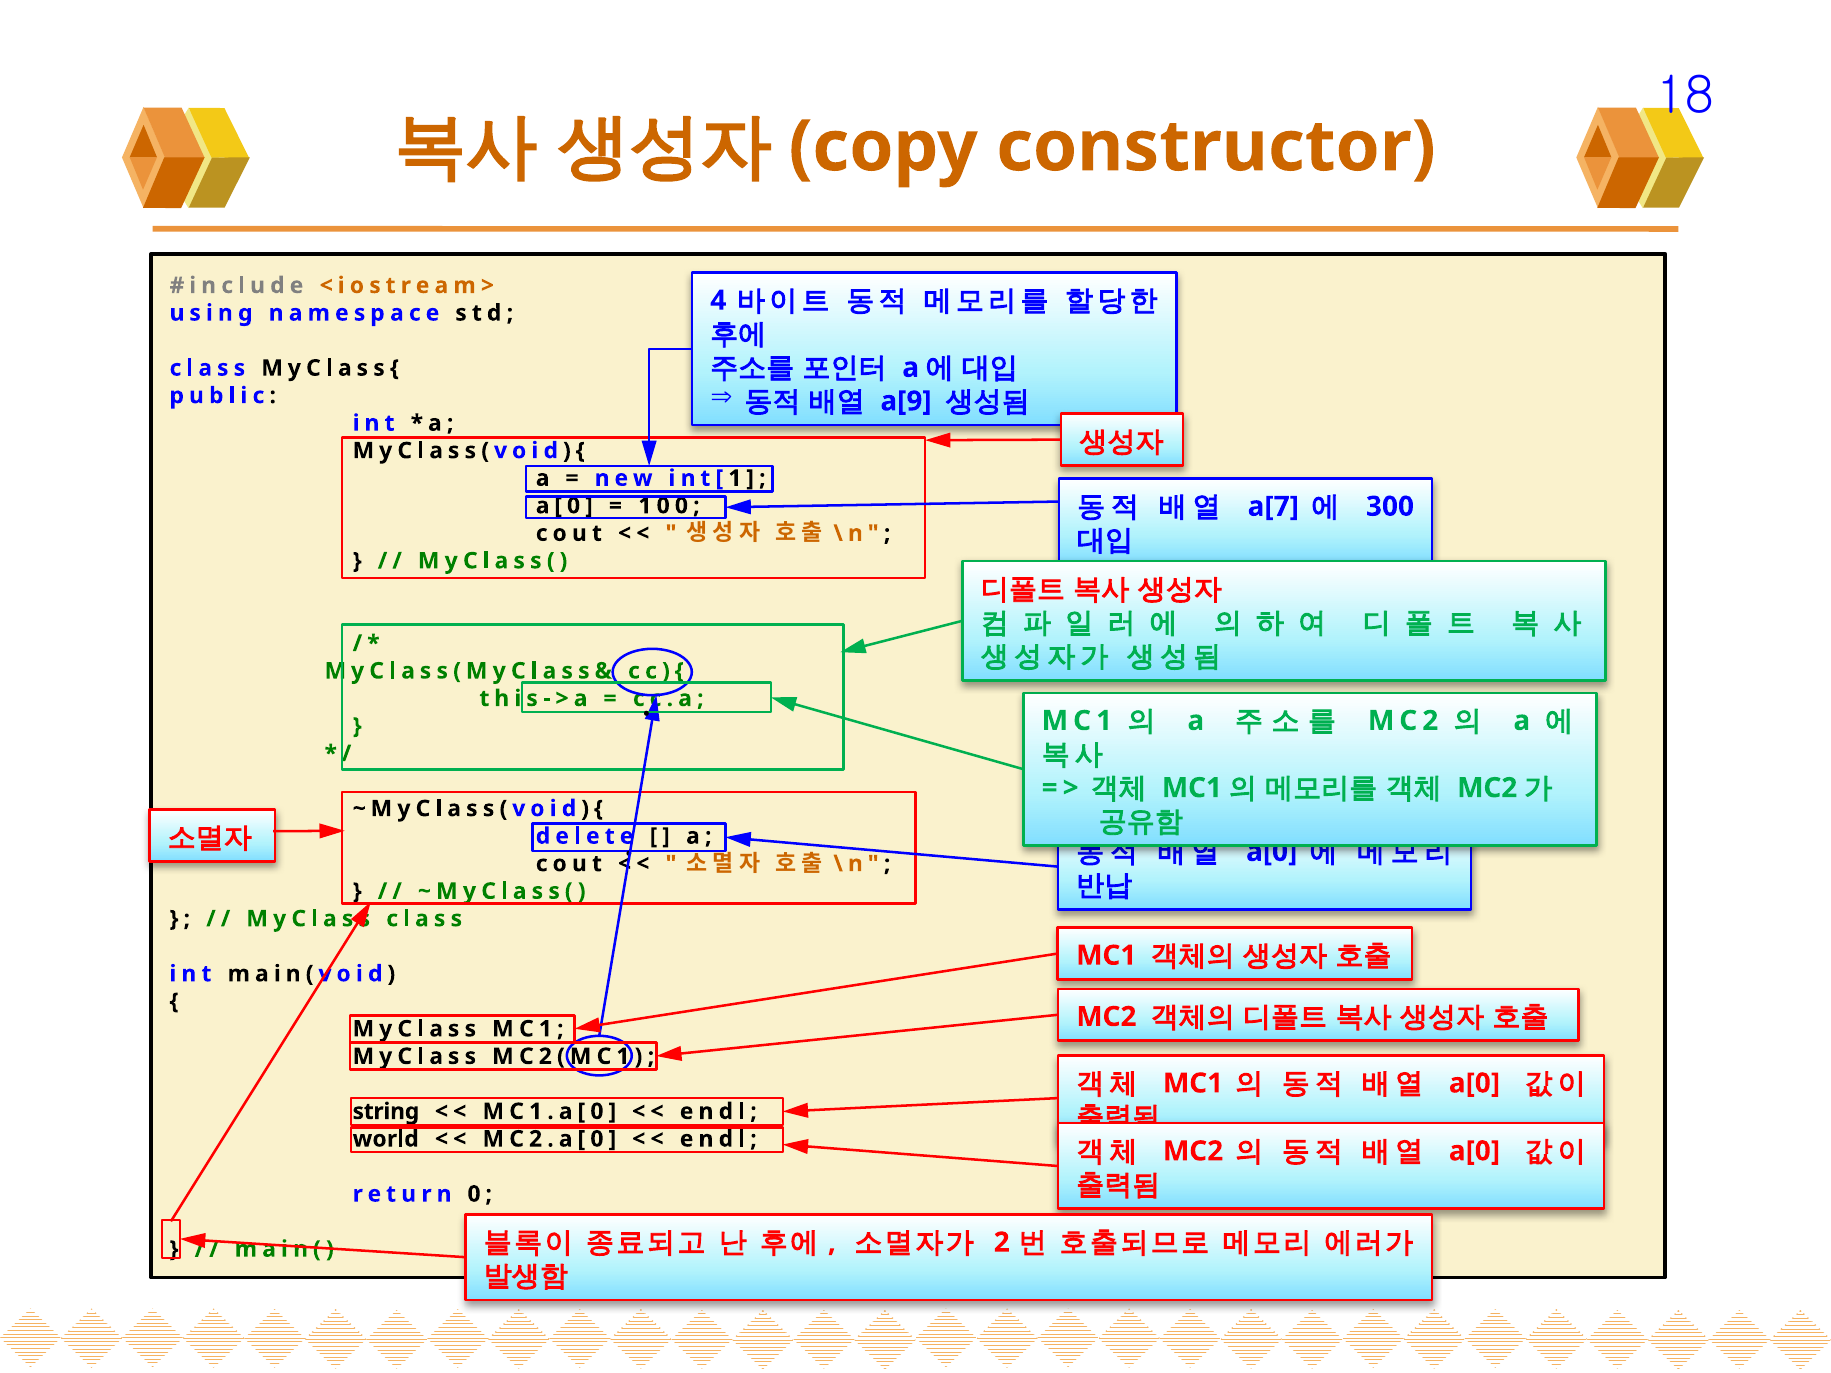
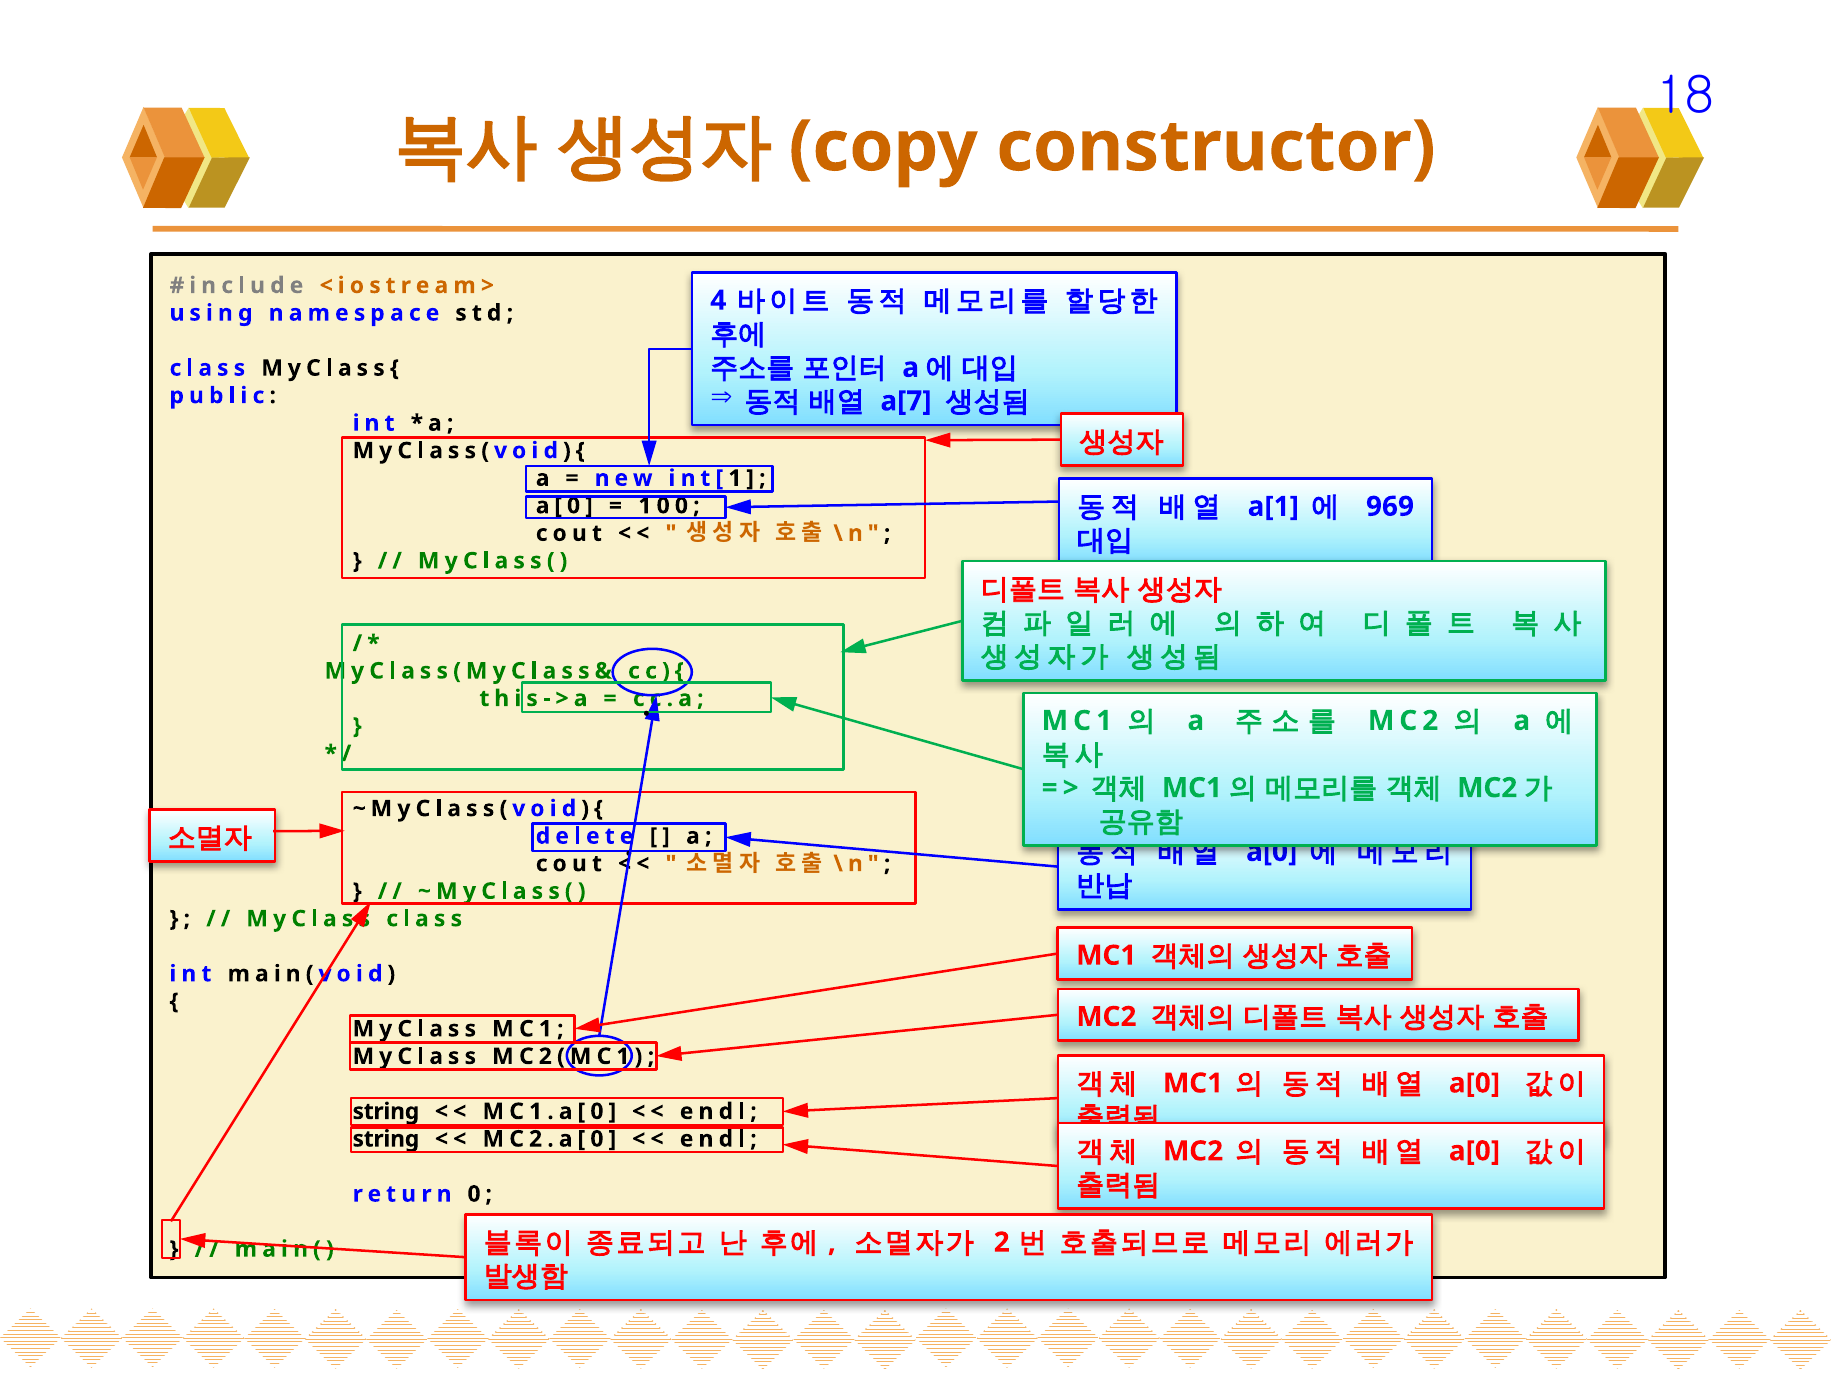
a[9: a[9 -> a[7 (906, 401)
a[7: a[7 -> a[1 (1273, 507)
300: 300 -> 969 (1390, 507)
world: world -> string (386, 1139)
